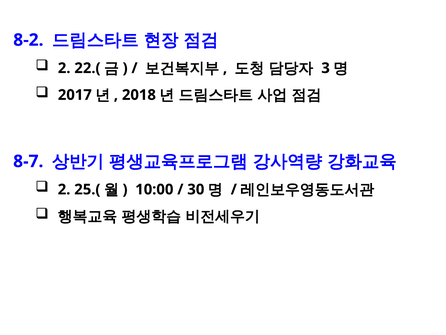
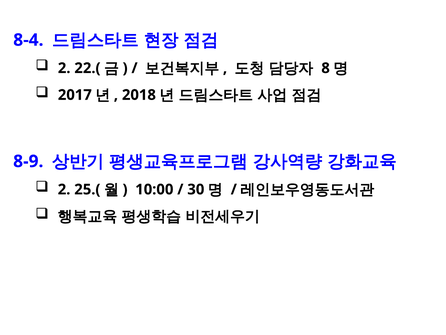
8-2: 8-2 -> 8-4 (28, 40)
3: 3 -> 8 (326, 68)
8-7: 8-7 -> 8-9 (28, 161)
